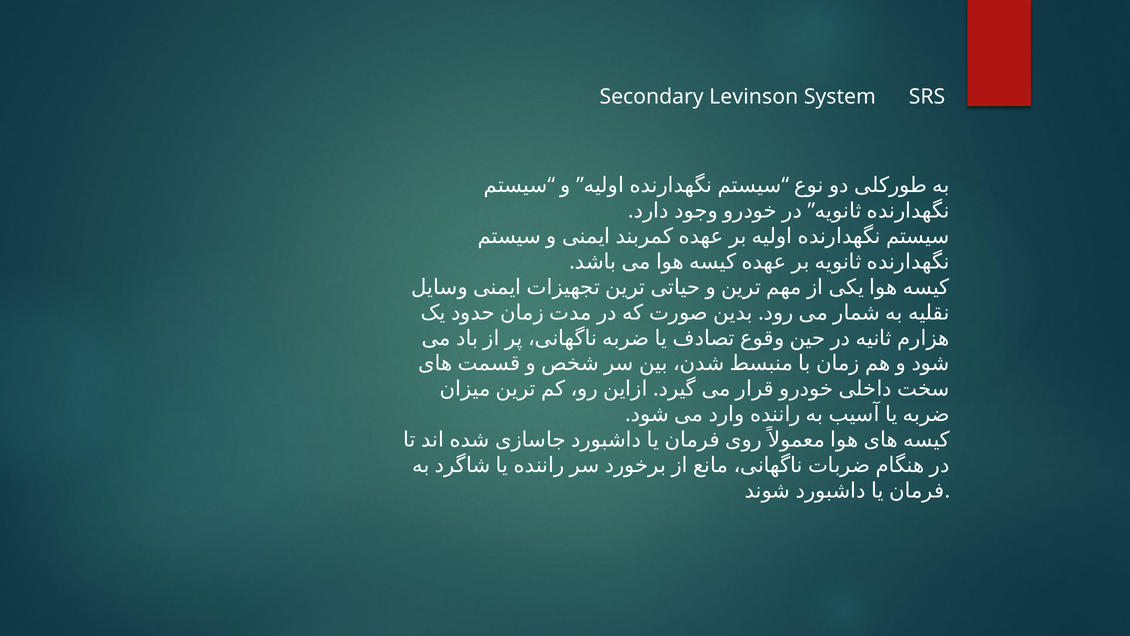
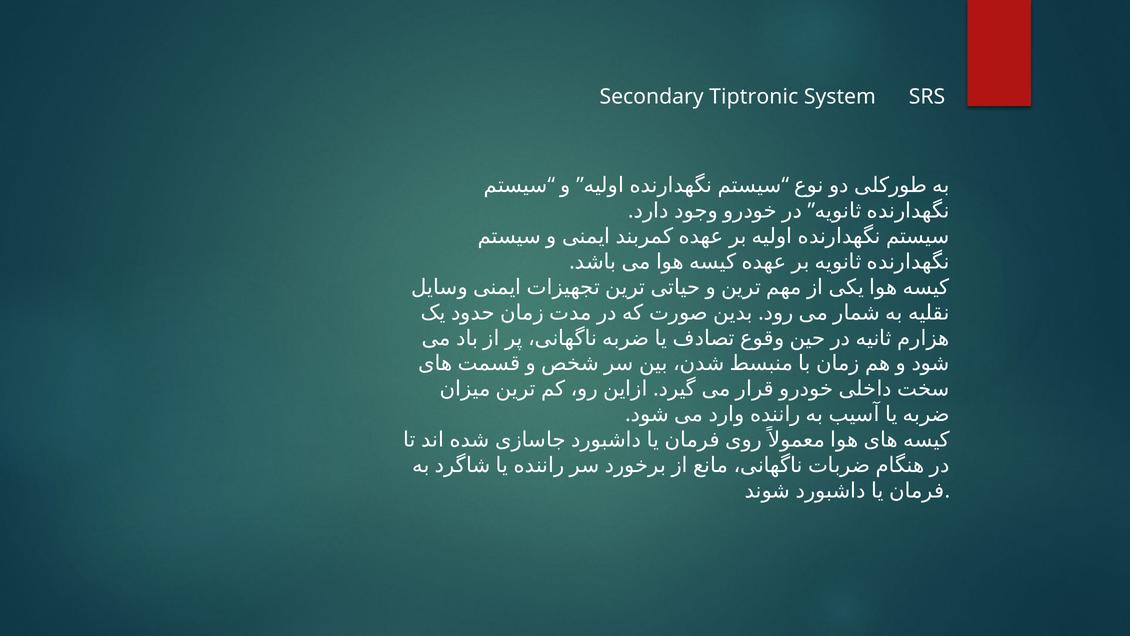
Levinson: Levinson -> Tiptronic (754, 97)
